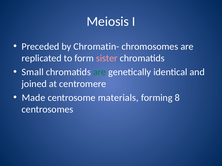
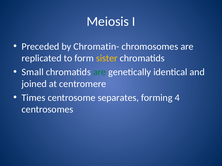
sister colour: pink -> yellow (107, 58)
Made: Made -> Times (34, 98)
materials: materials -> separates (118, 98)
8: 8 -> 4 (177, 98)
